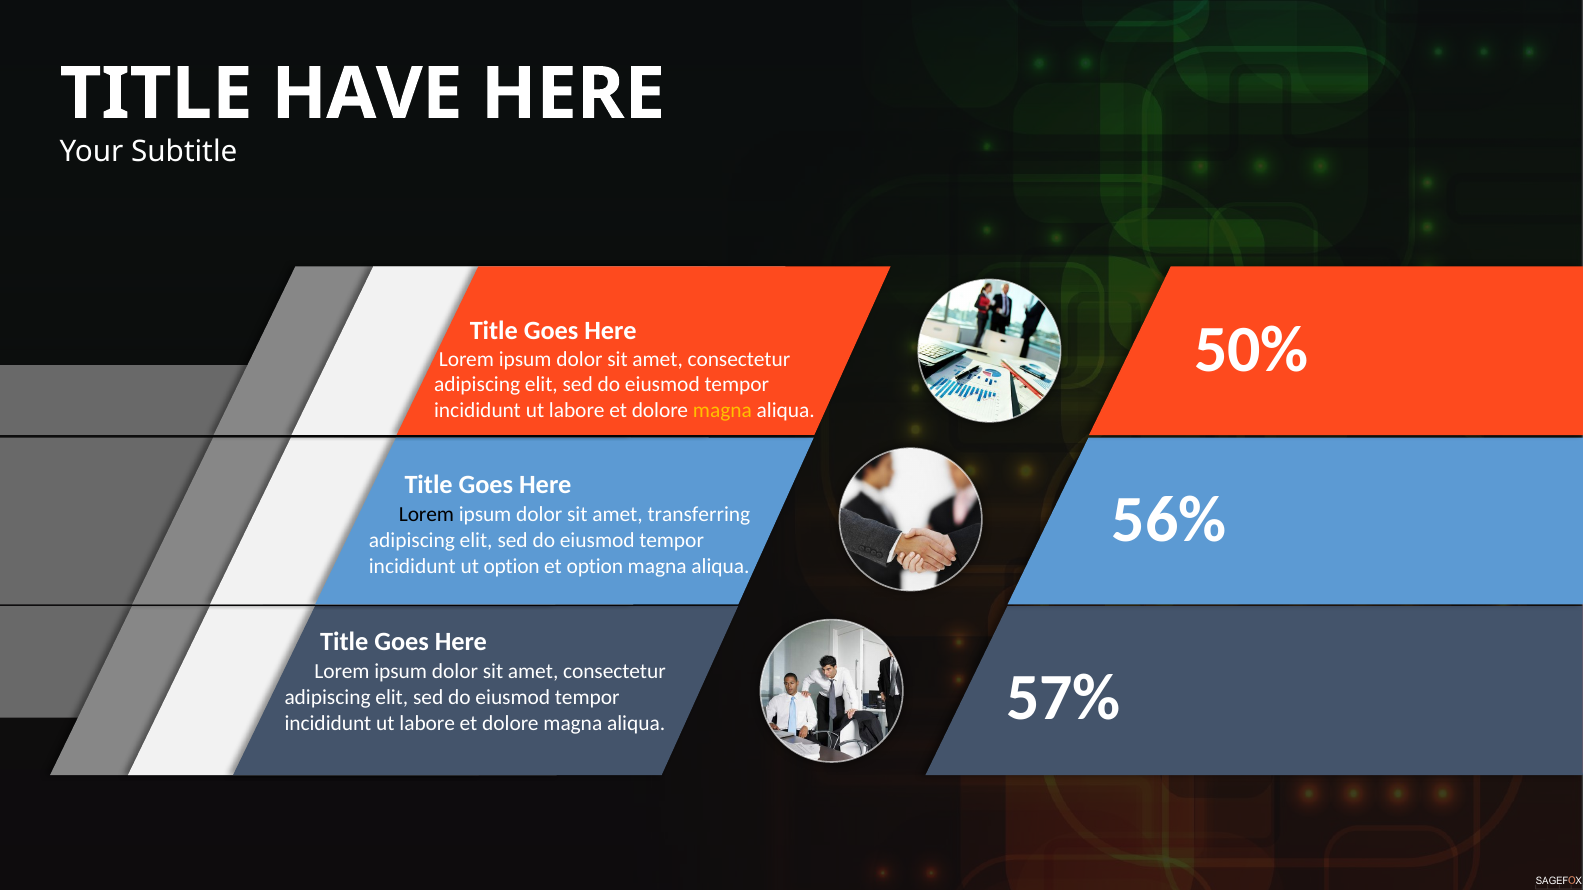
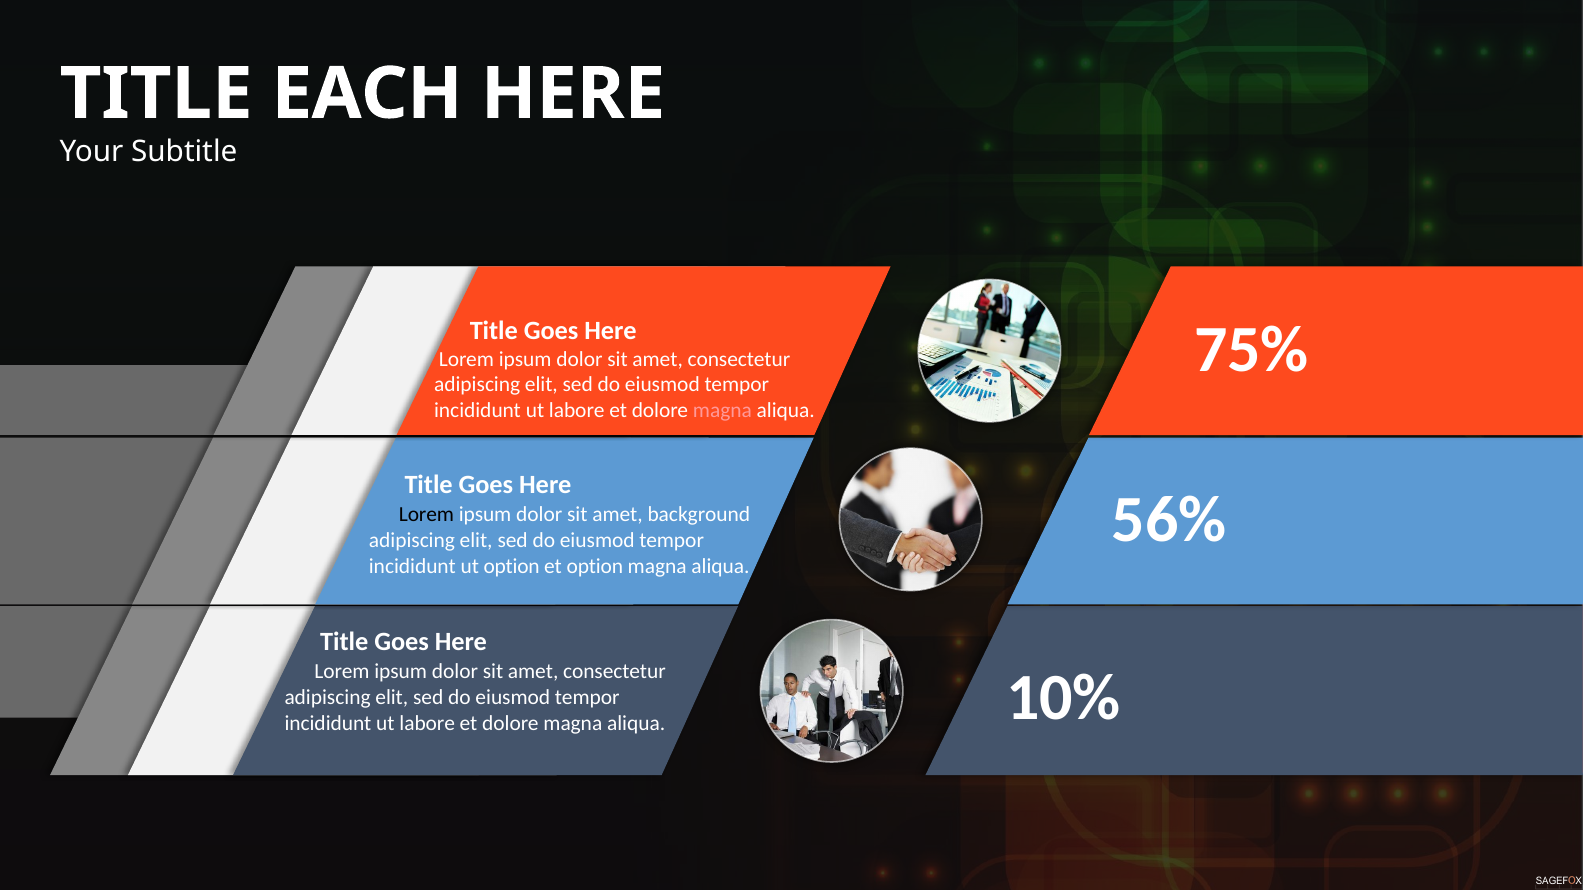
HAVE: HAVE -> EACH (367, 94)
50%: 50% -> 75% (1251, 350)
magna colour: yellow -> pink (722, 411)
transferring: transferring -> background (699, 515)
57%: 57% -> 10% (1064, 698)
